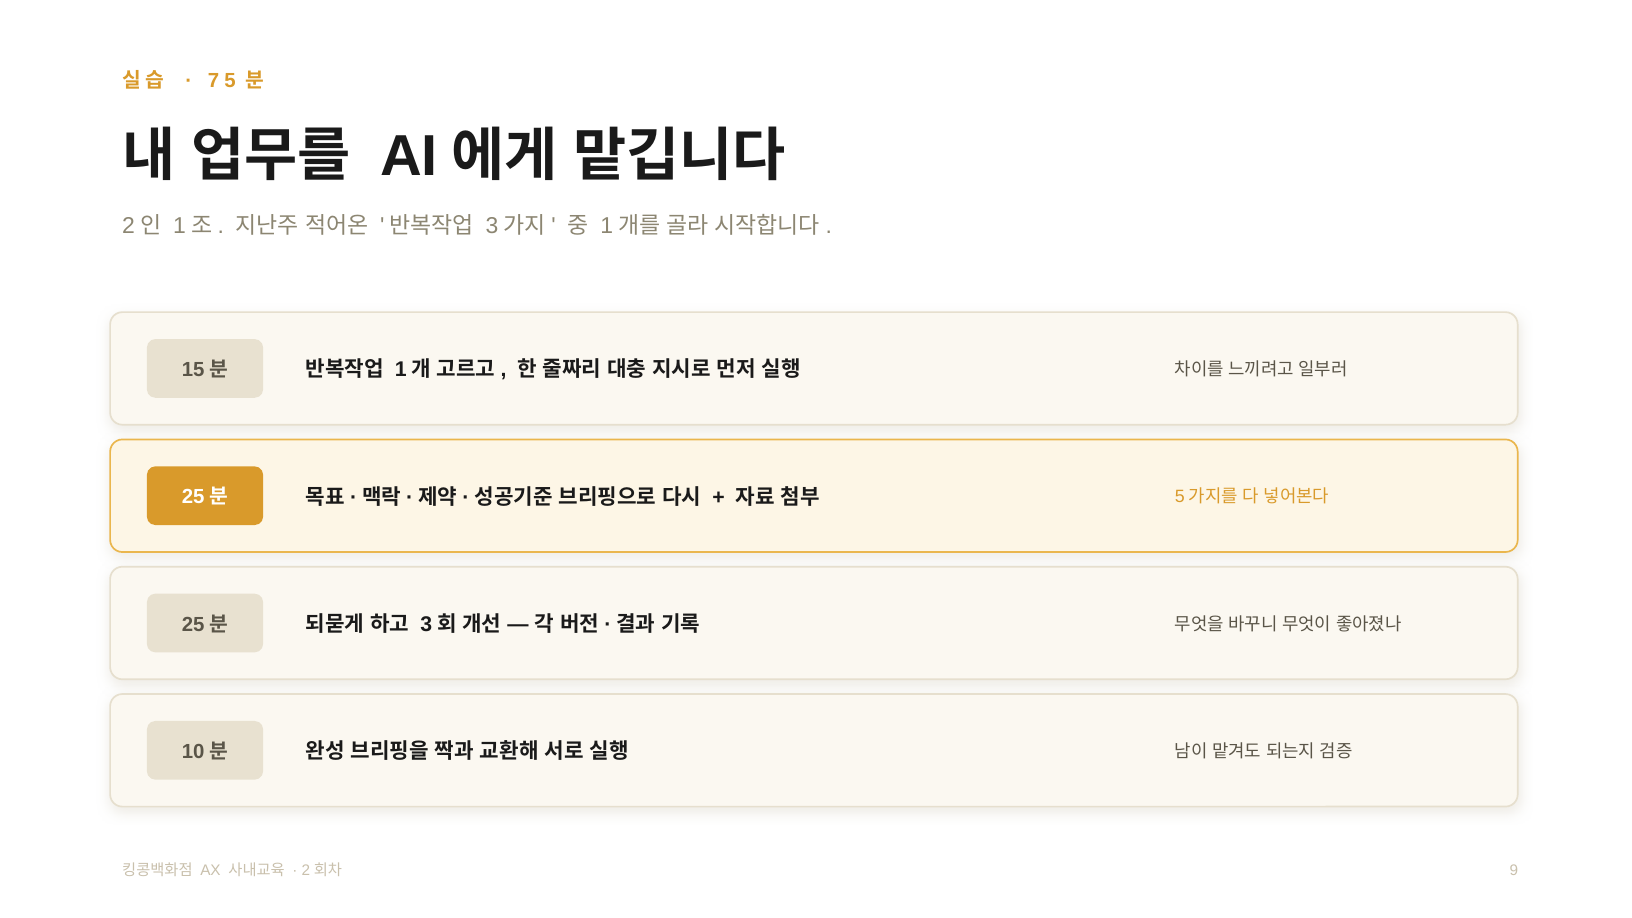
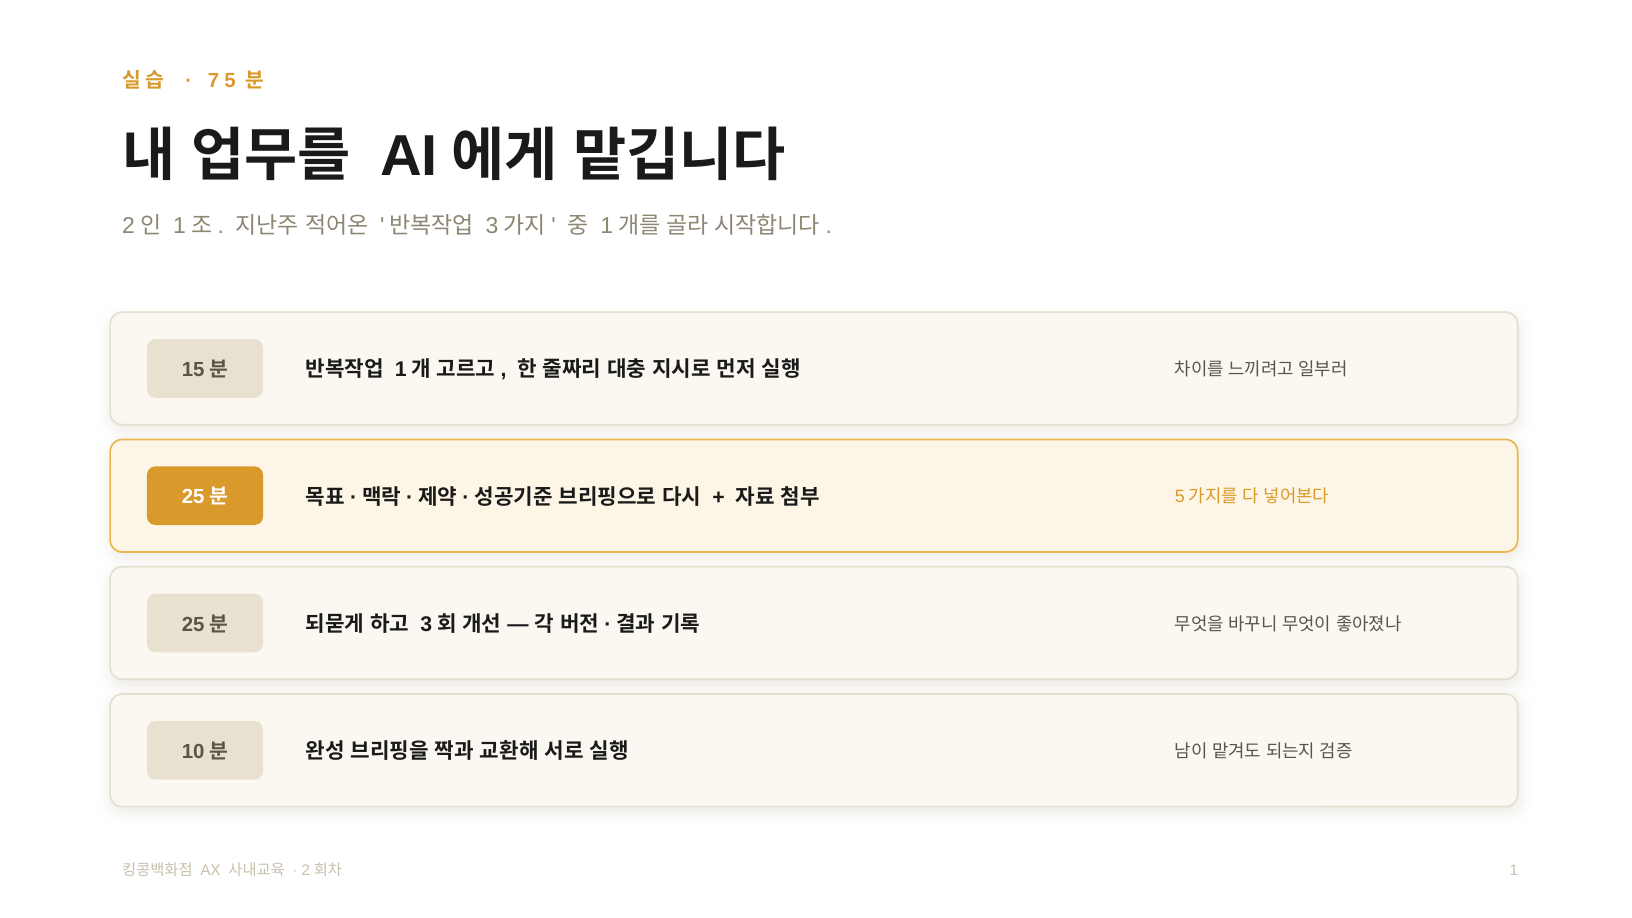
9: 9 -> 1 (1514, 870)
